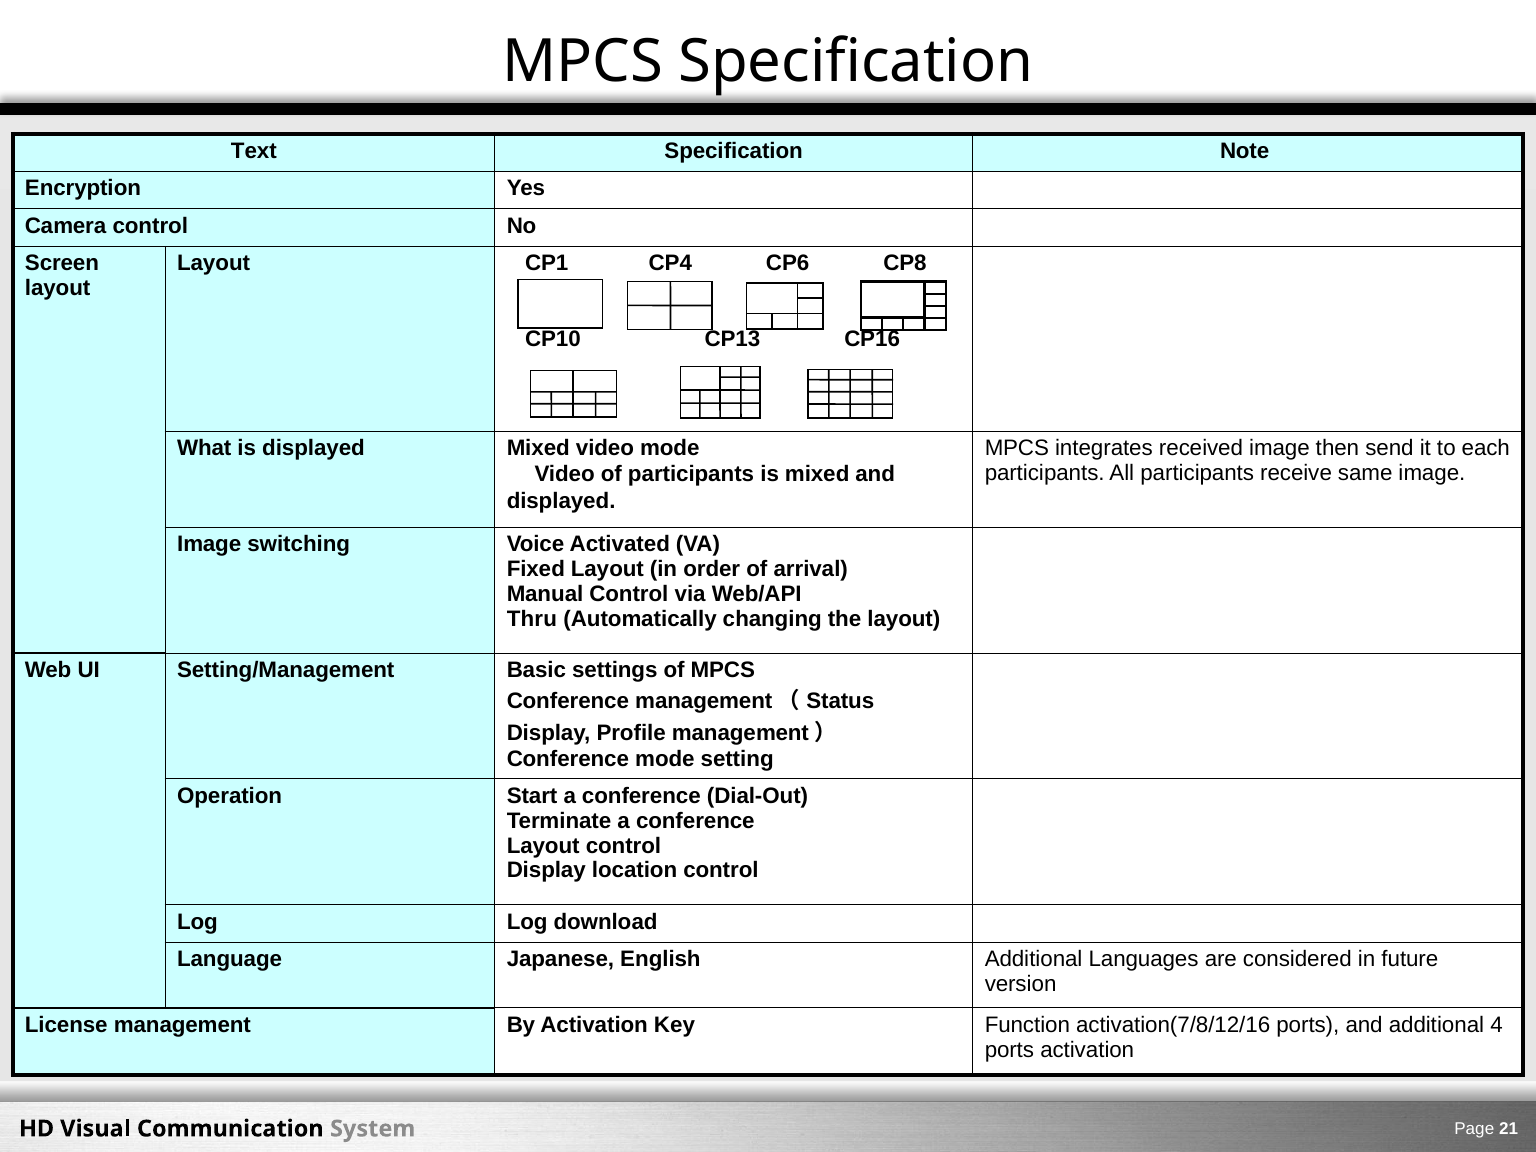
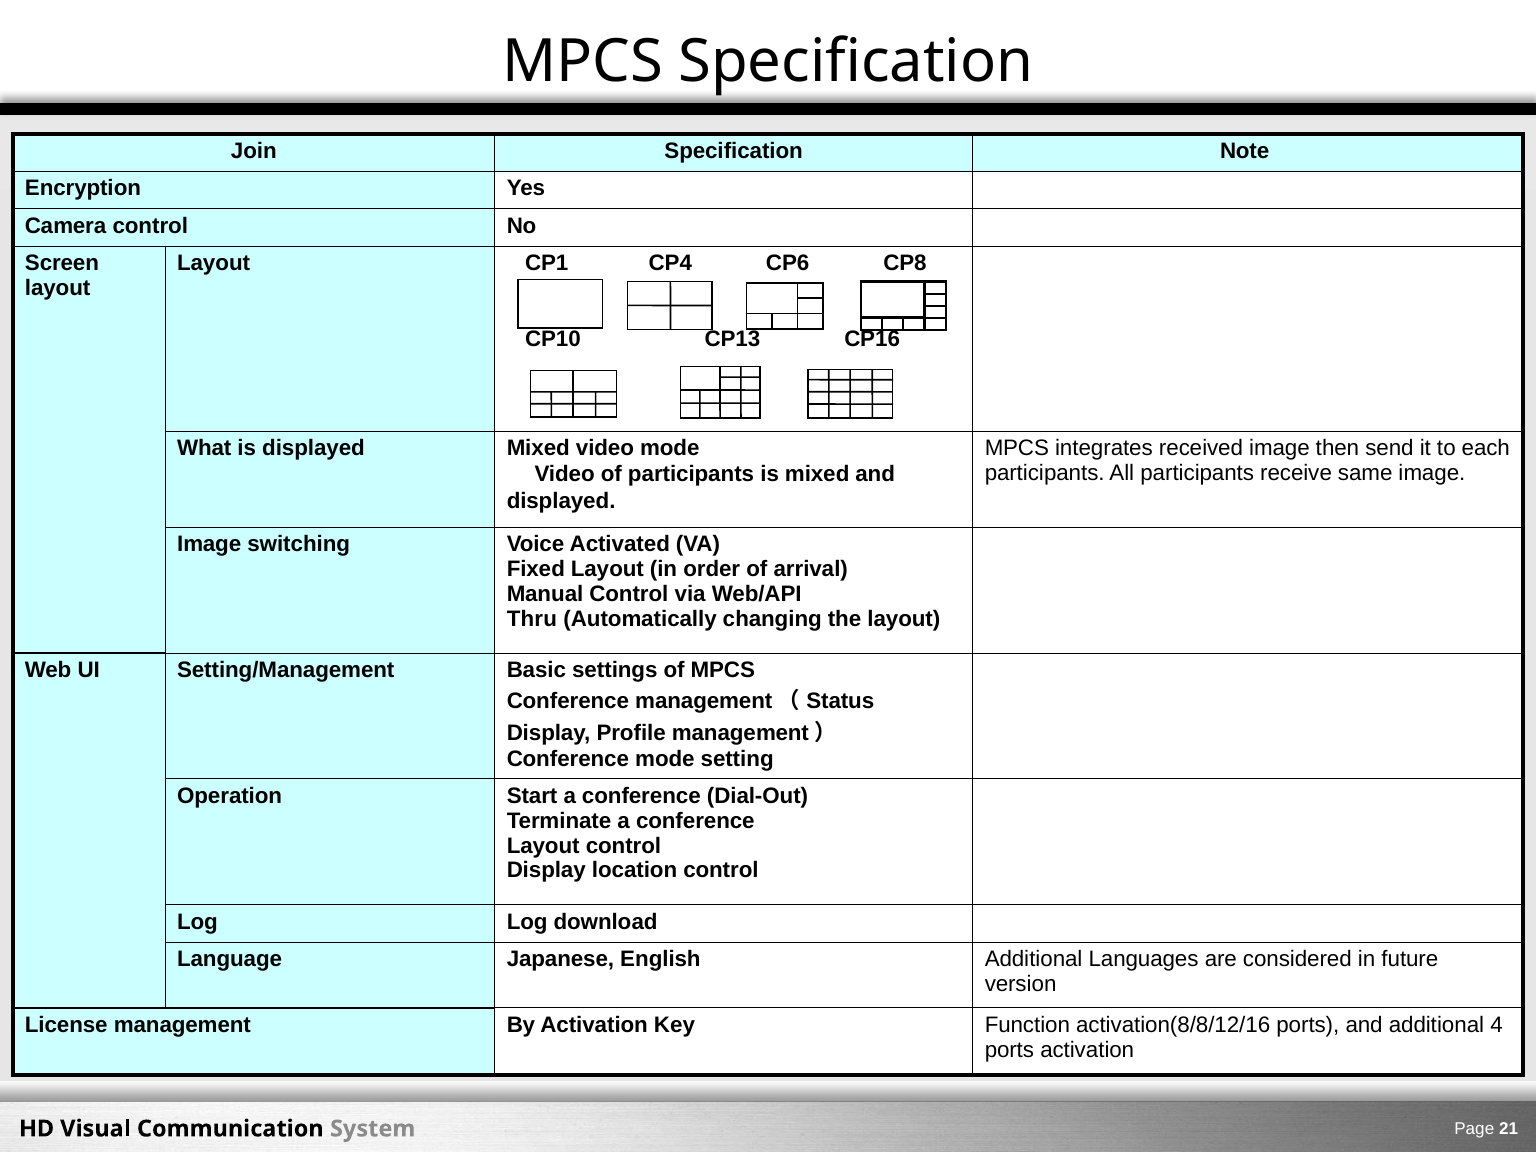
Text: Text -> Join (254, 151)
activation(7/8/12/16: activation(7/8/12/16 -> activation(8/8/12/16 (1173, 1025)
